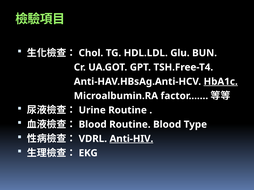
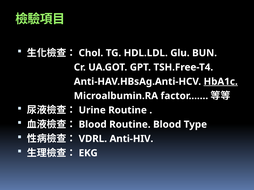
Anti-HIV underline: present -> none (131, 139)
